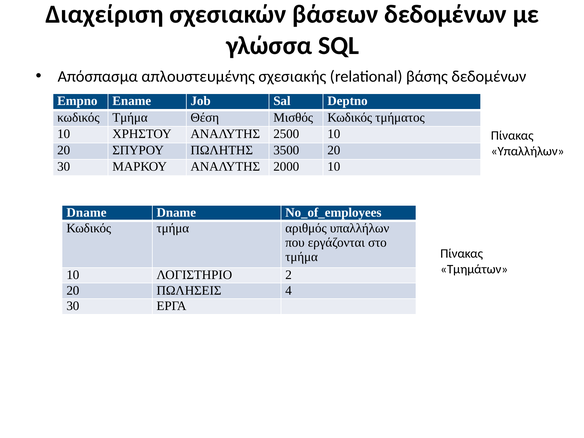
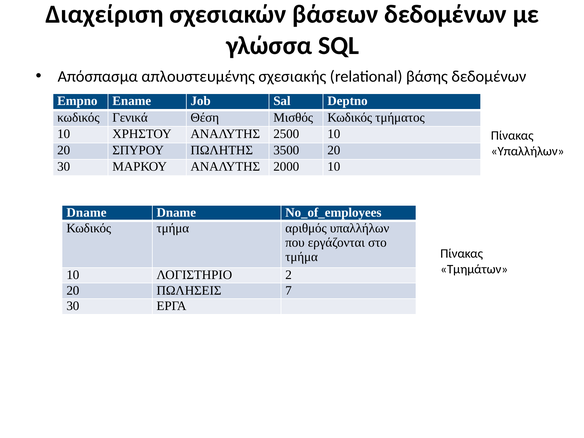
Τμήμα: Τμήμα -> Γενικά (130, 117)
4: 4 -> 7 (289, 290)
